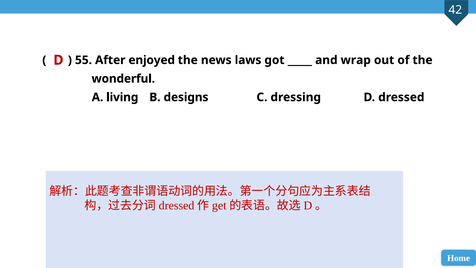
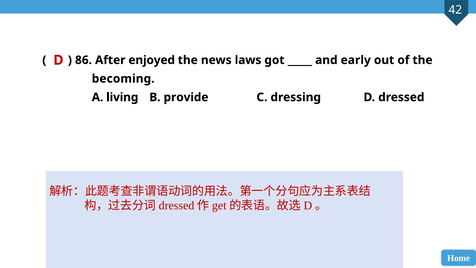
55: 55 -> 86 (84, 60)
wrap: wrap -> early (356, 60)
wonderful: wonderful -> becoming (123, 79)
designs: designs -> provide (186, 97)
